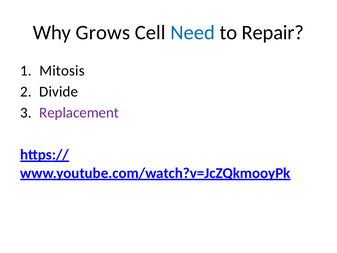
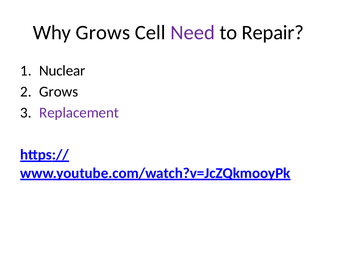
Need colour: blue -> purple (193, 33)
Mitosis: Mitosis -> Nuclear (62, 71)
Divide: Divide -> Grows (59, 92)
